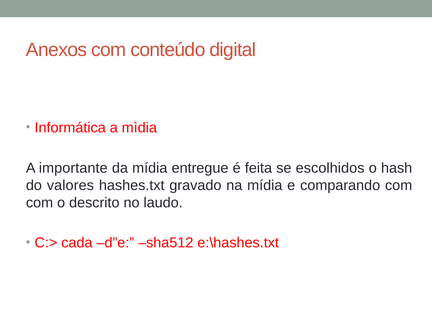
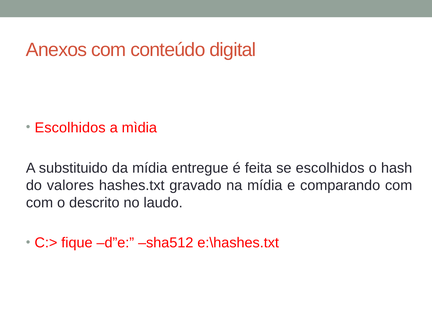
Informática: Informática -> Escolhidos (70, 128)
importante: importante -> substituido (73, 168)
cada: cada -> fique (77, 243)
